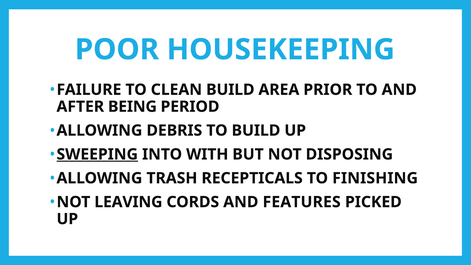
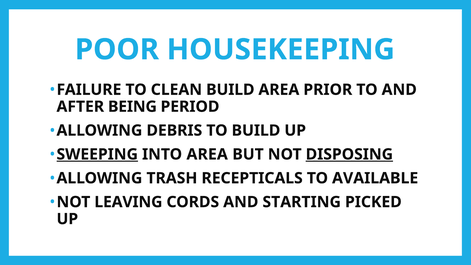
INTO WITH: WITH -> AREA (207, 154)
DISPOSING underline: none -> present (349, 154)
FINISHING: FINISHING -> AVAILABLE (375, 178)
FEATURES: FEATURES -> STARTING (302, 202)
